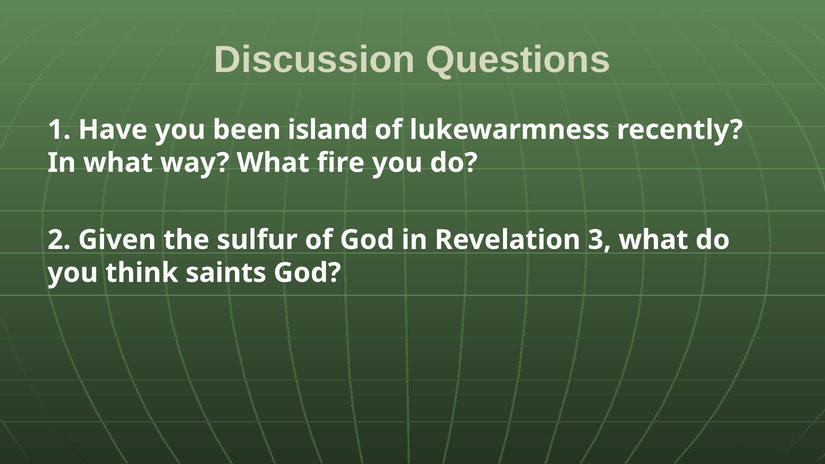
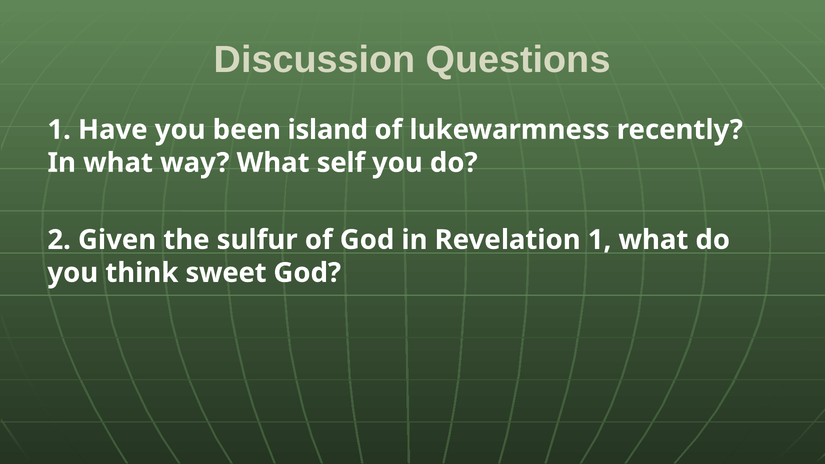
fire: fire -> self (341, 163)
Revelation 3: 3 -> 1 (600, 240)
saints: saints -> sweet (226, 273)
